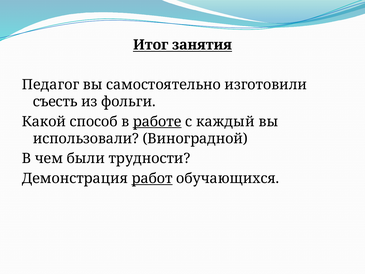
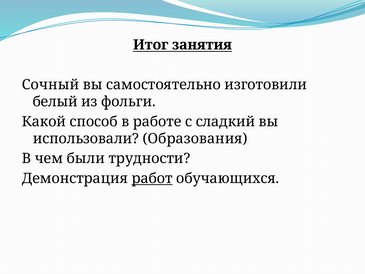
Педагог: Педагог -> Сочный (51, 85)
съесть: съесть -> белый (55, 102)
работе underline: present -> none (157, 121)
каждый: каждый -> сладкий (225, 121)
Виноградной: Виноградной -> Образования (195, 139)
